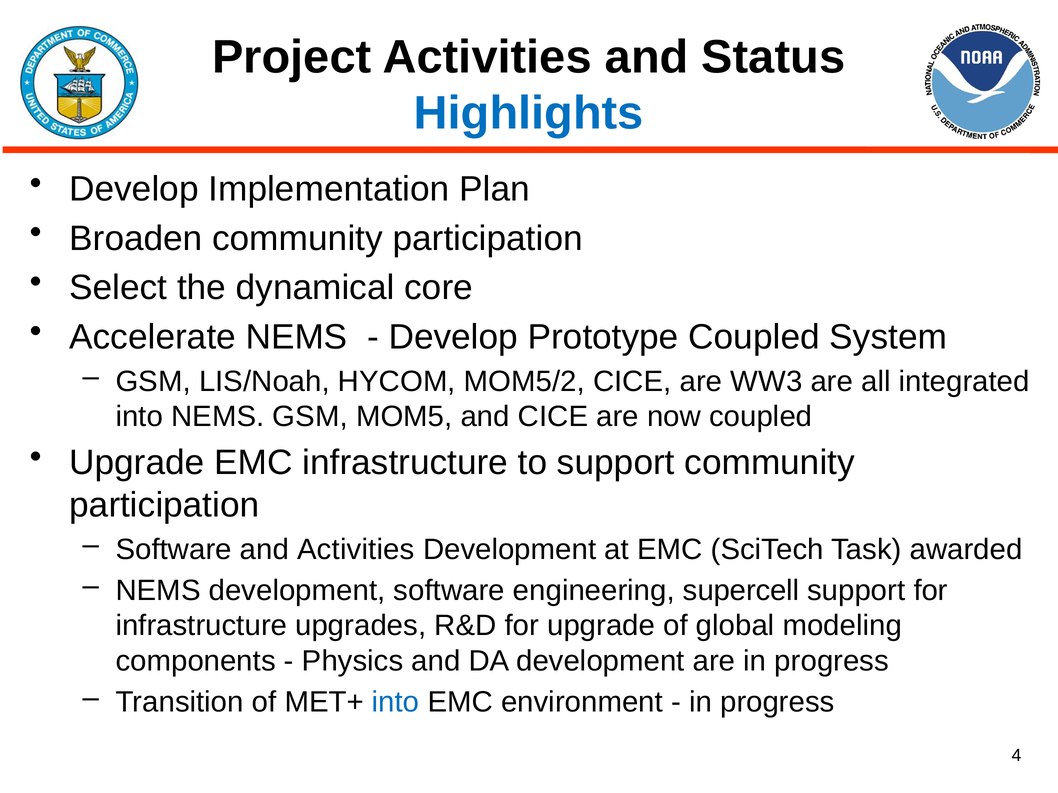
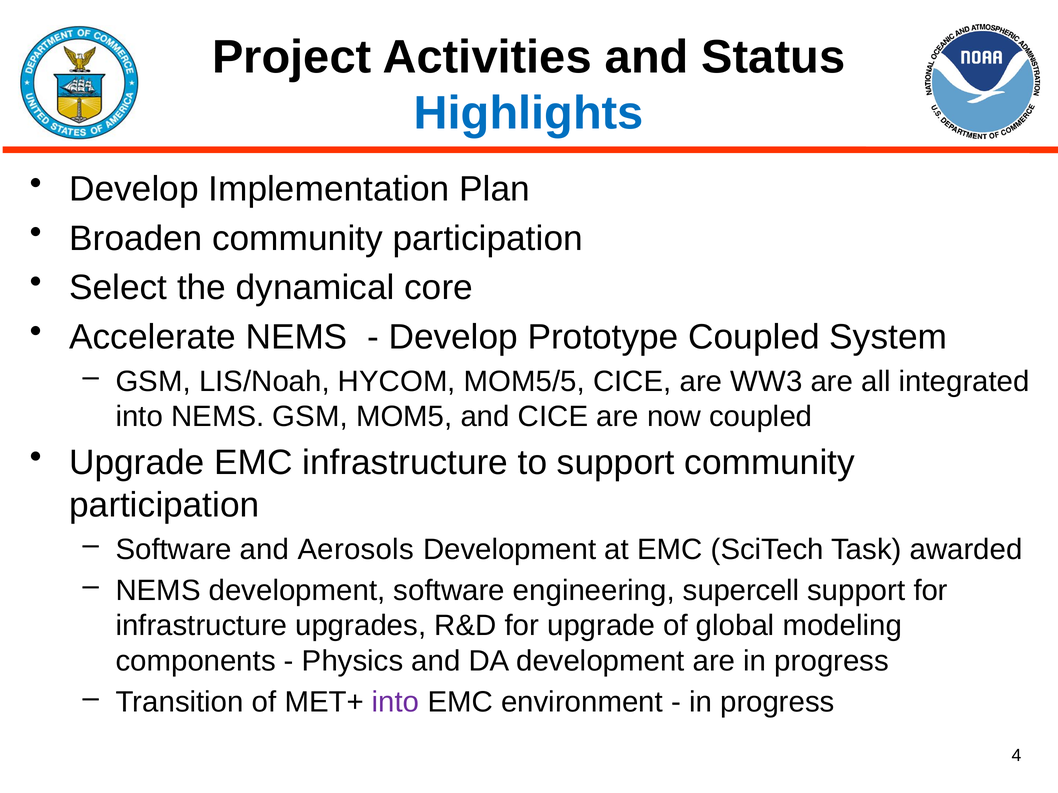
MOM5/2: MOM5/2 -> MOM5/5 (524, 382)
and Activities: Activities -> Aerosols (356, 550)
into colour: blue -> purple (396, 703)
